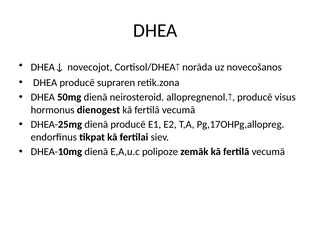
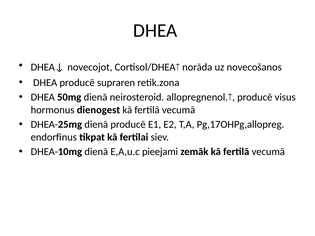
polipoze: polipoze -> pieejami (160, 152)
